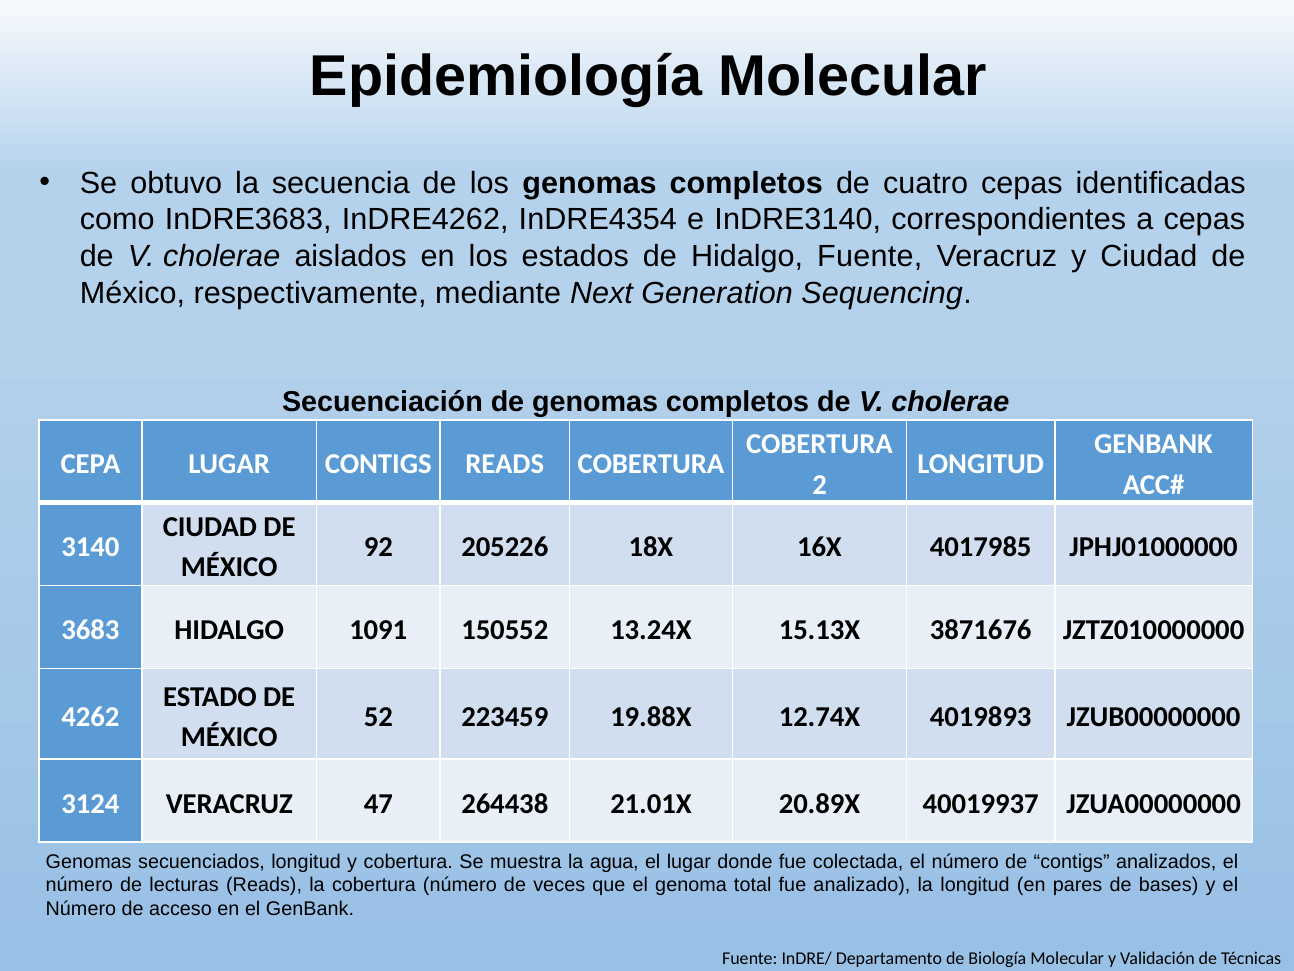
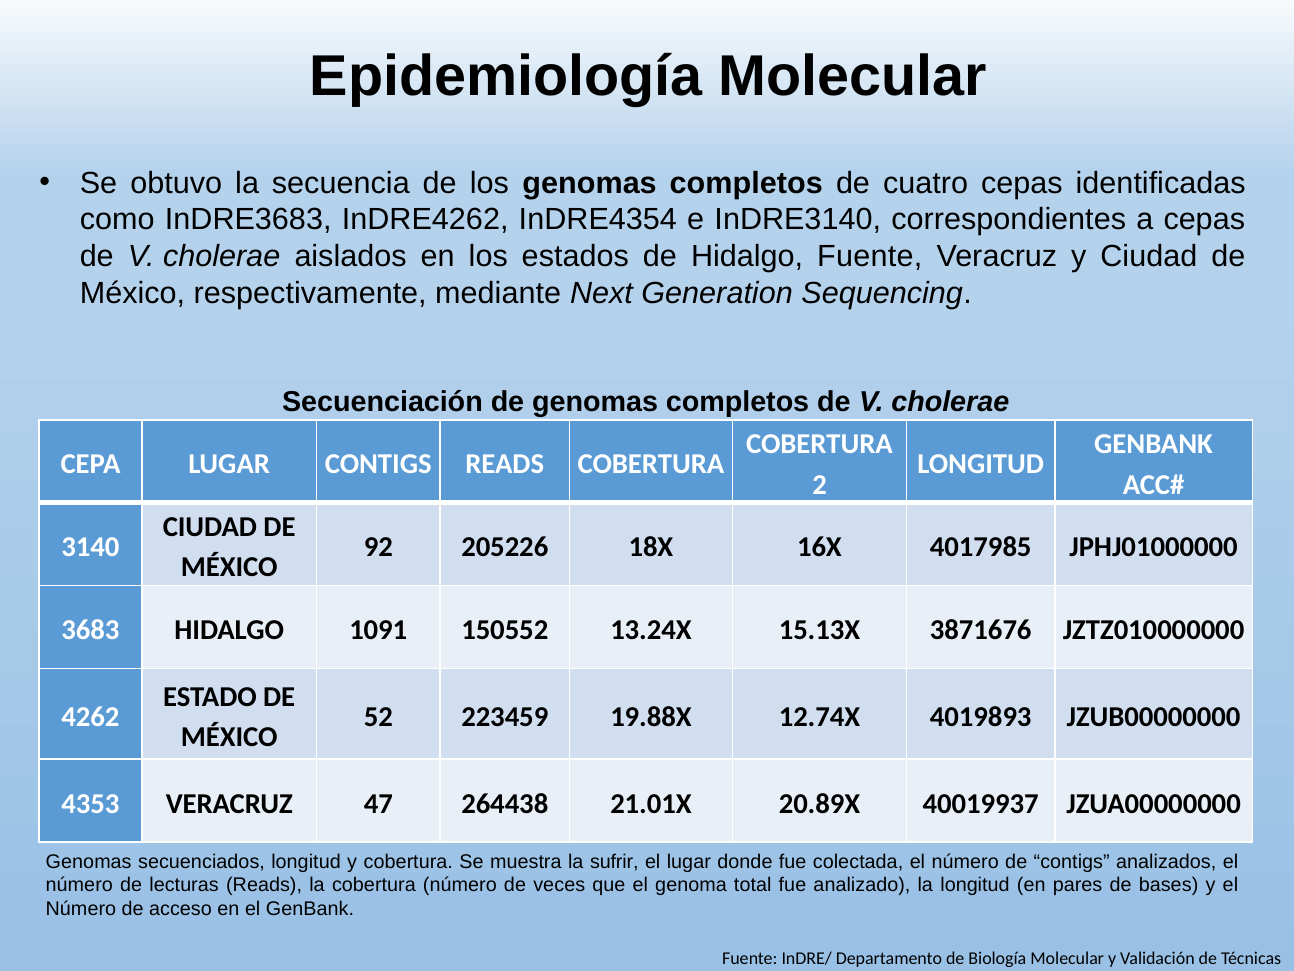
3124: 3124 -> 4353 (91, 803)
agua: agua -> sufrir (614, 861)
